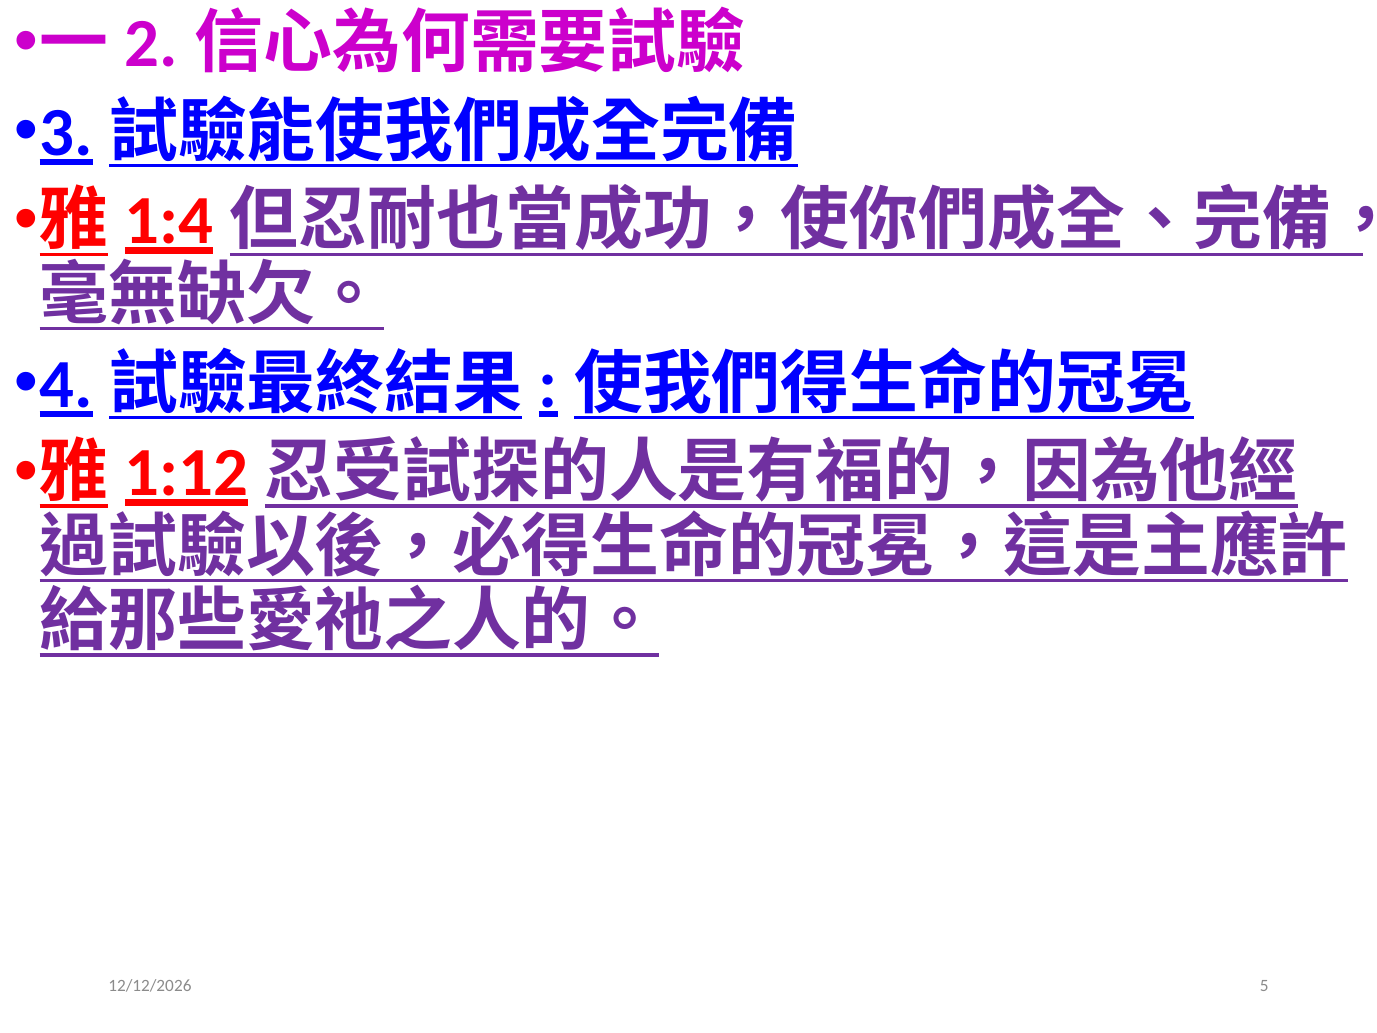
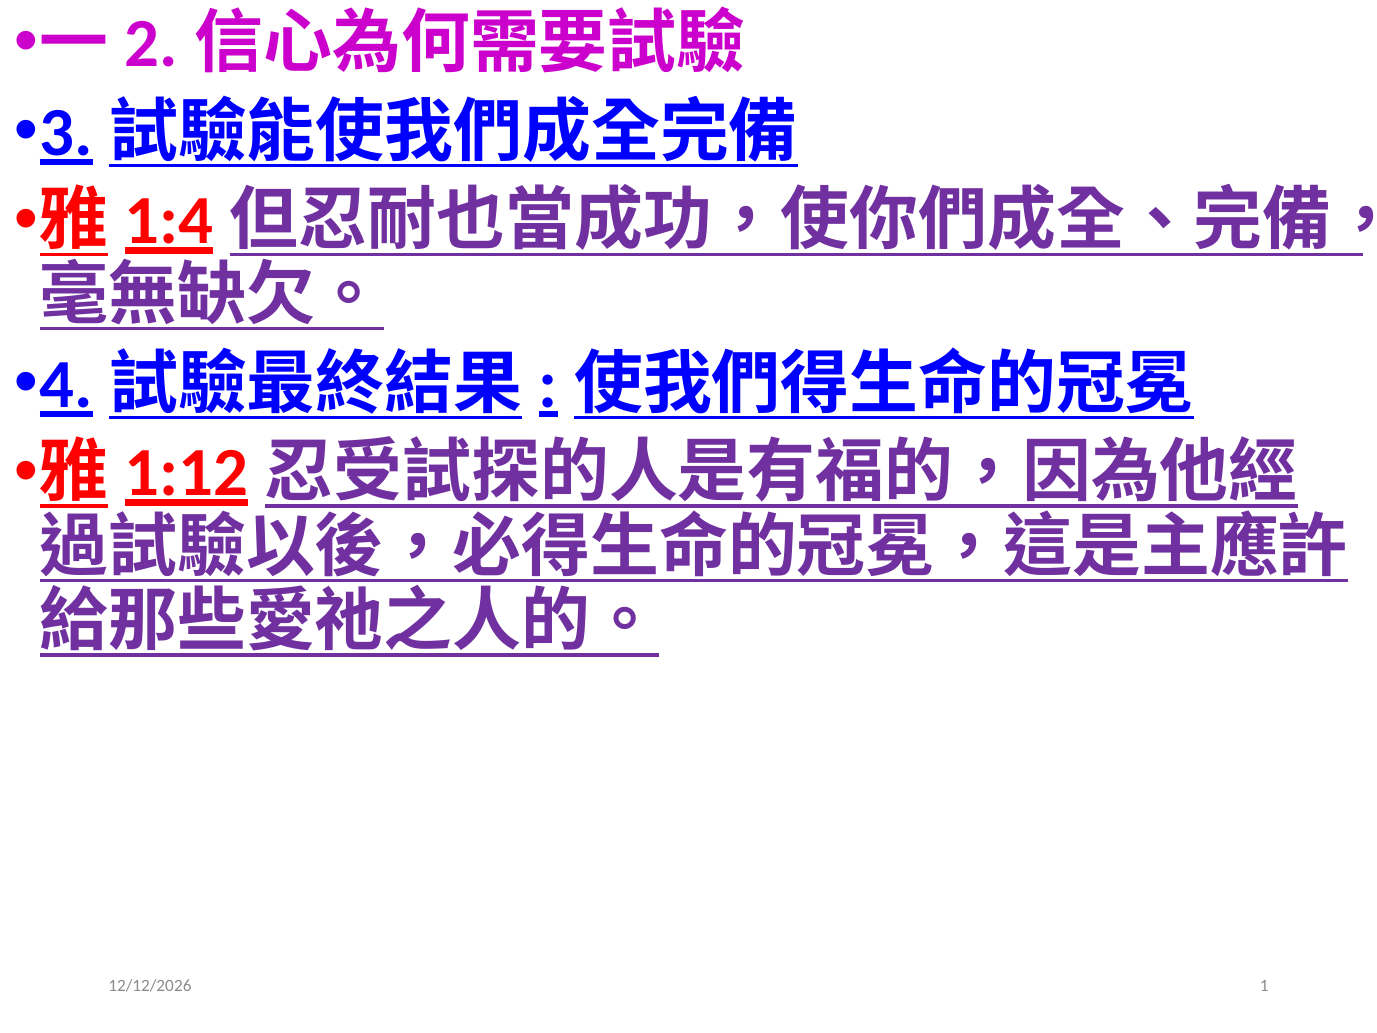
5: 5 -> 1 (1264, 986)
